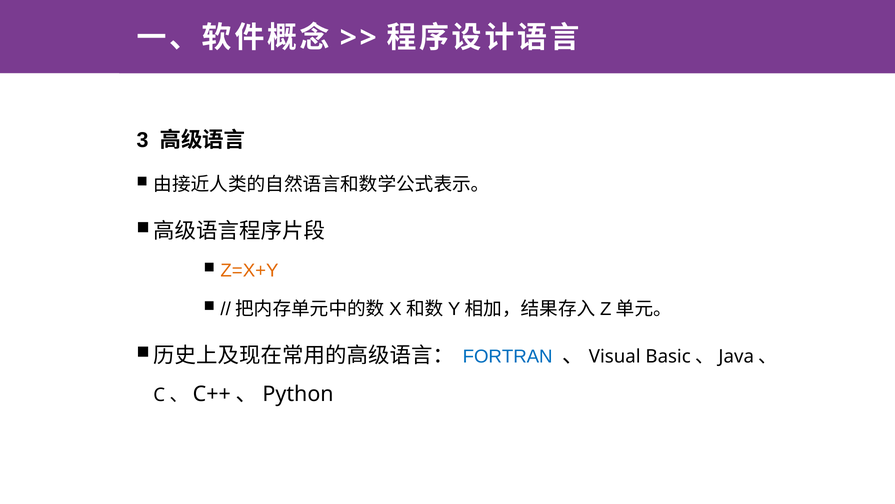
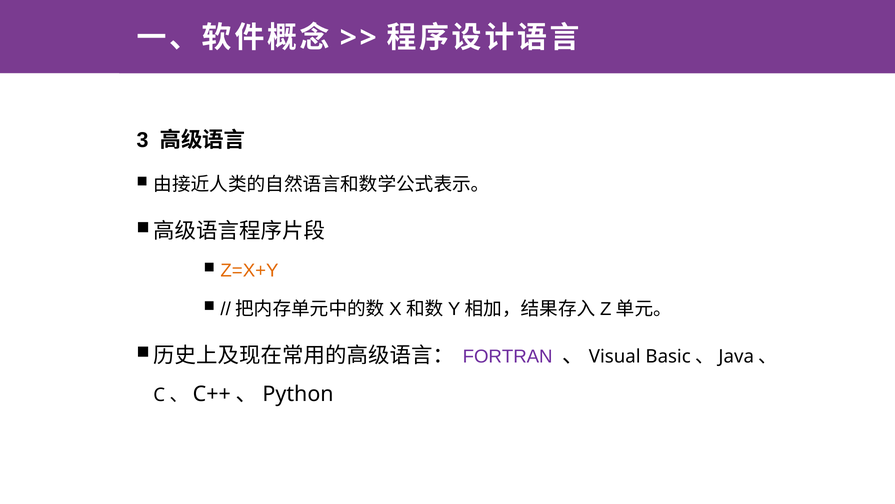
FORTRAN colour: blue -> purple (508, 356)
